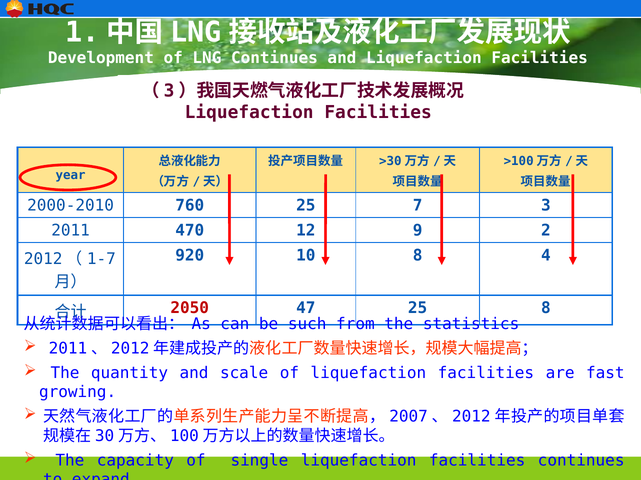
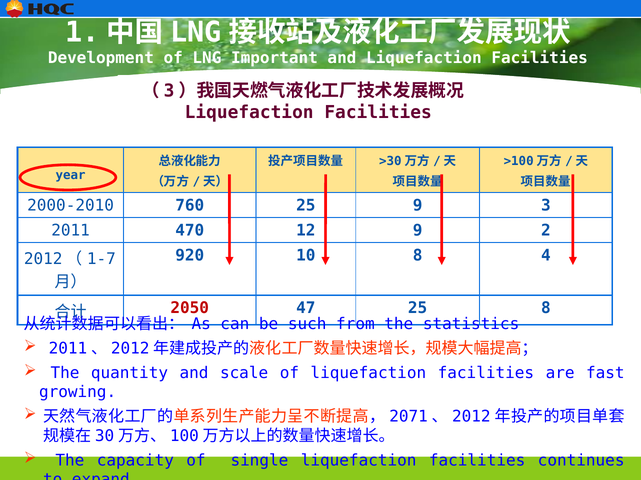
LNG Continues: Continues -> Important (274, 58)
25 7: 7 -> 9 (418, 206)
2007: 2007 -> 2071 (409, 417)
